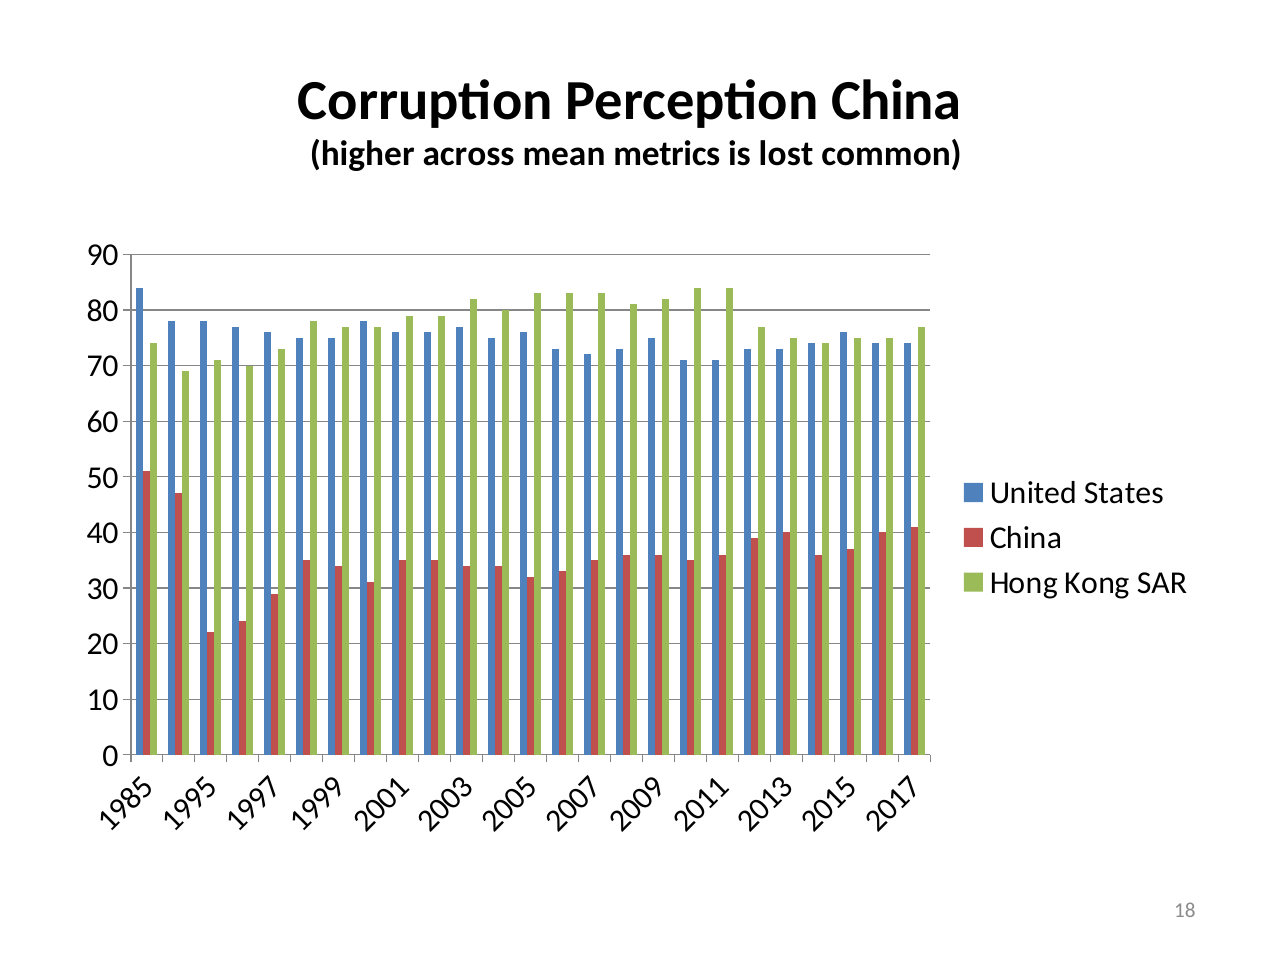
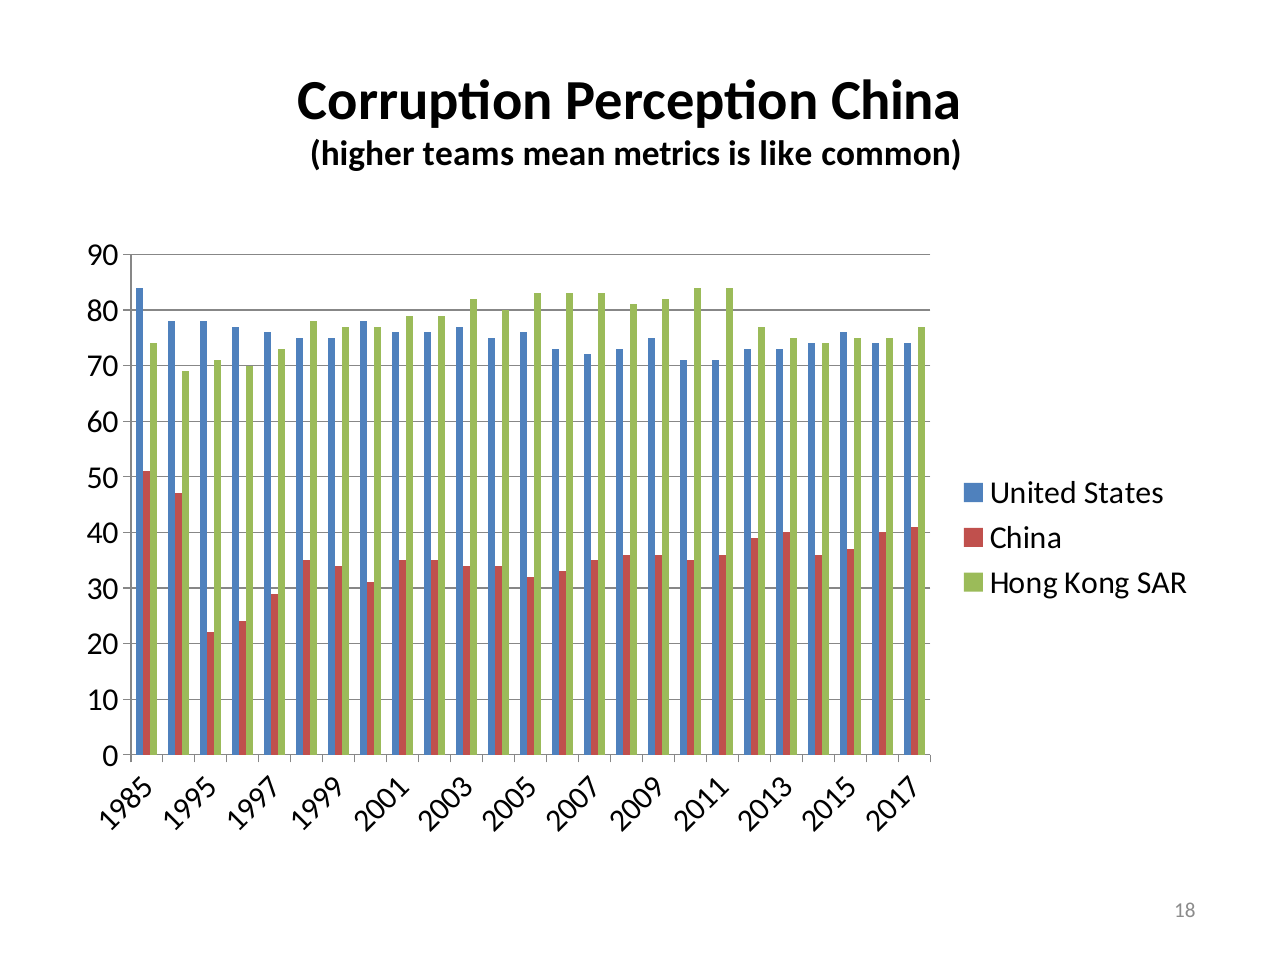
across: across -> teams (468, 154)
lost: lost -> like (786, 154)
